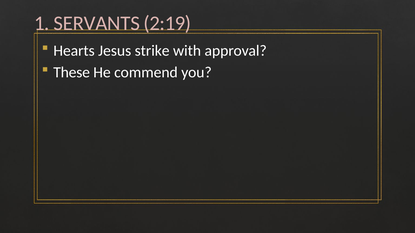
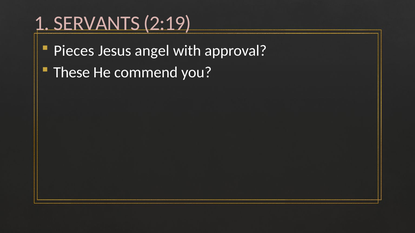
Hearts: Hearts -> Pieces (74, 51)
strike: strike -> angel (152, 51)
